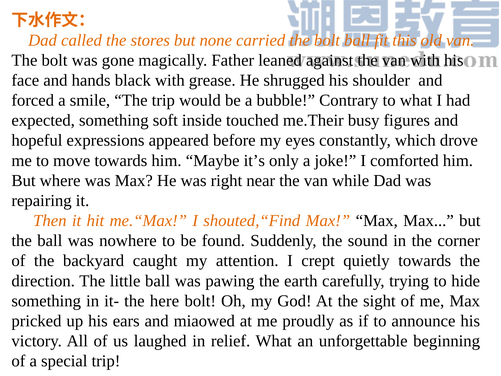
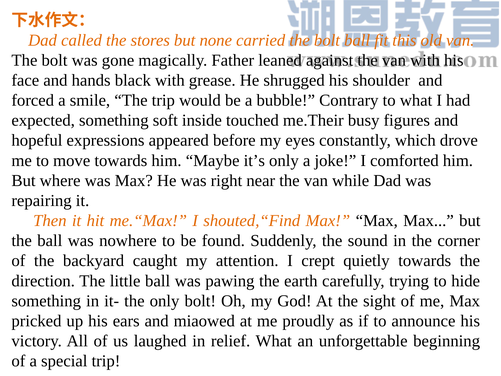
the here: here -> only (165, 301)
